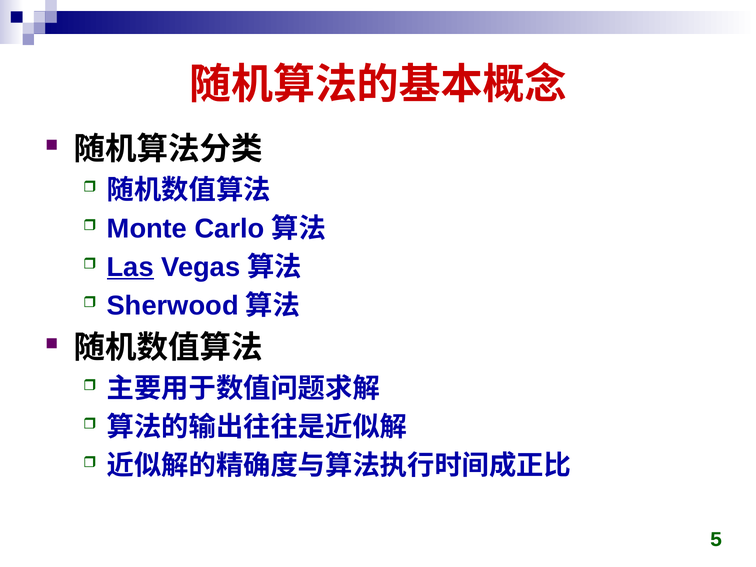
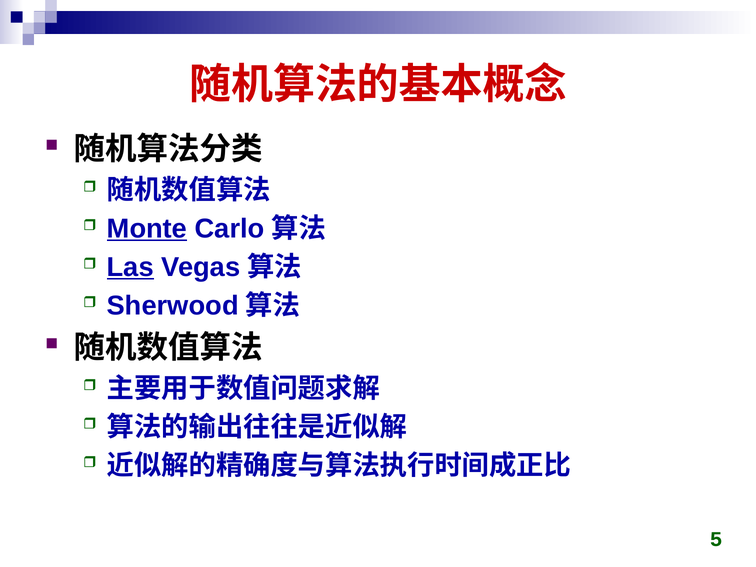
Monte underline: none -> present (147, 229)
